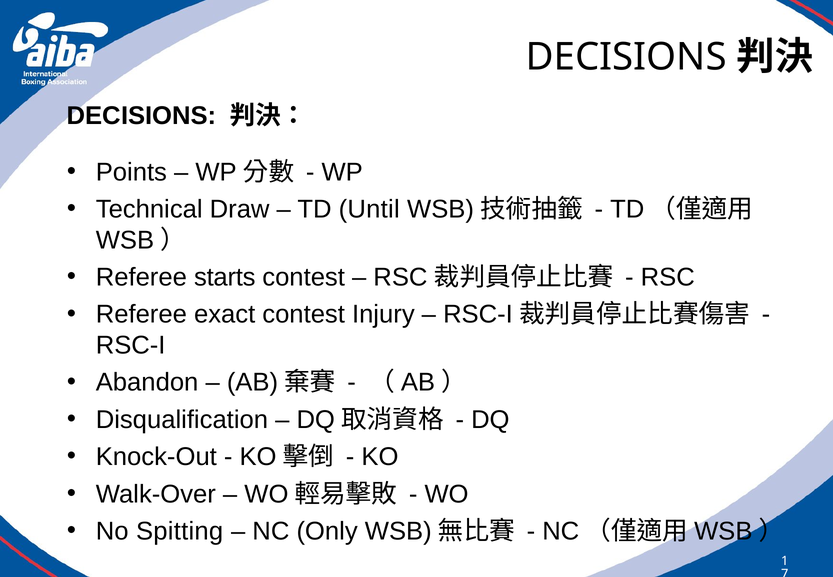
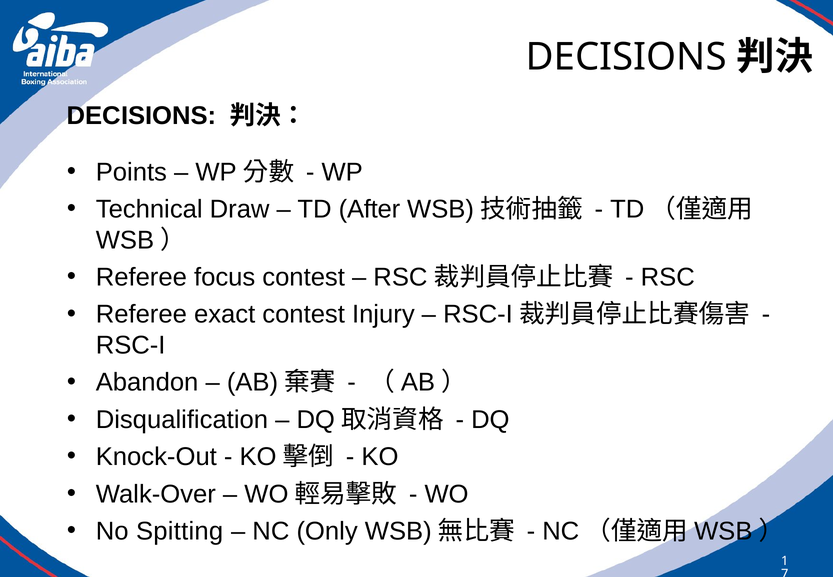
Until: Until -> After (369, 209)
starts: starts -> focus (225, 277)
